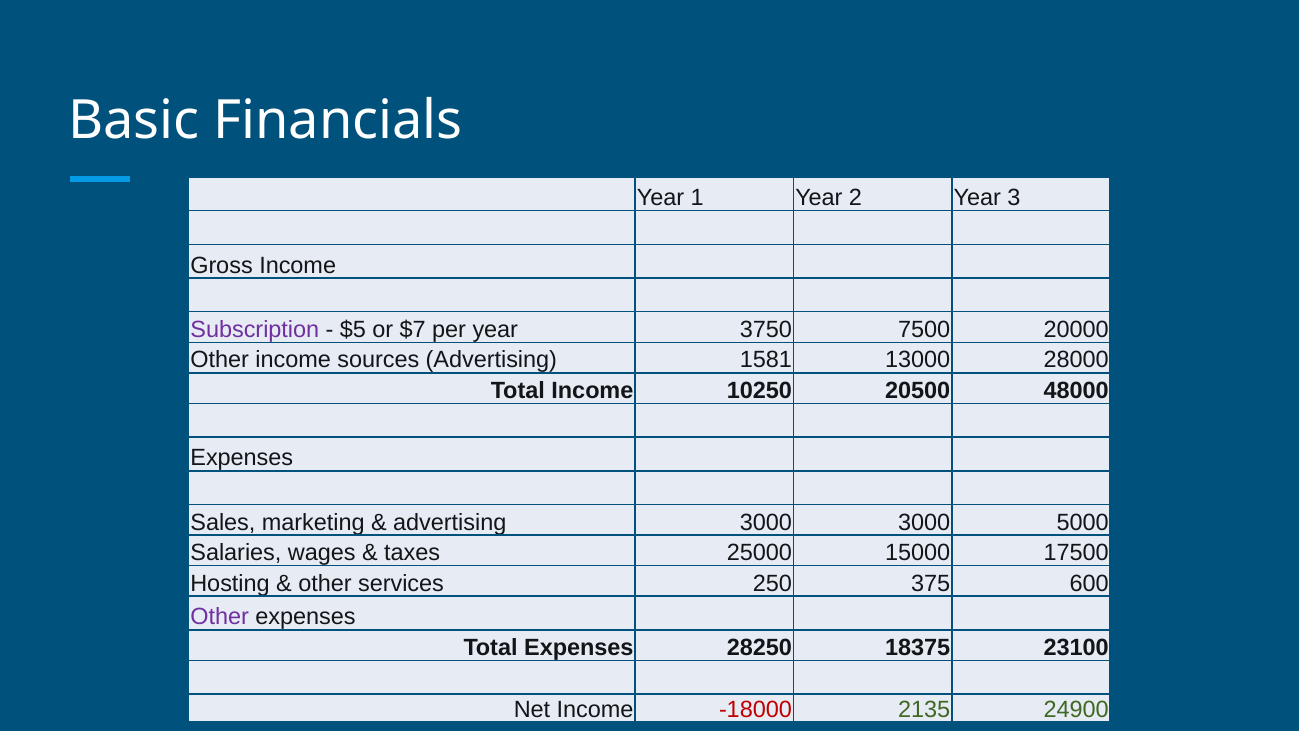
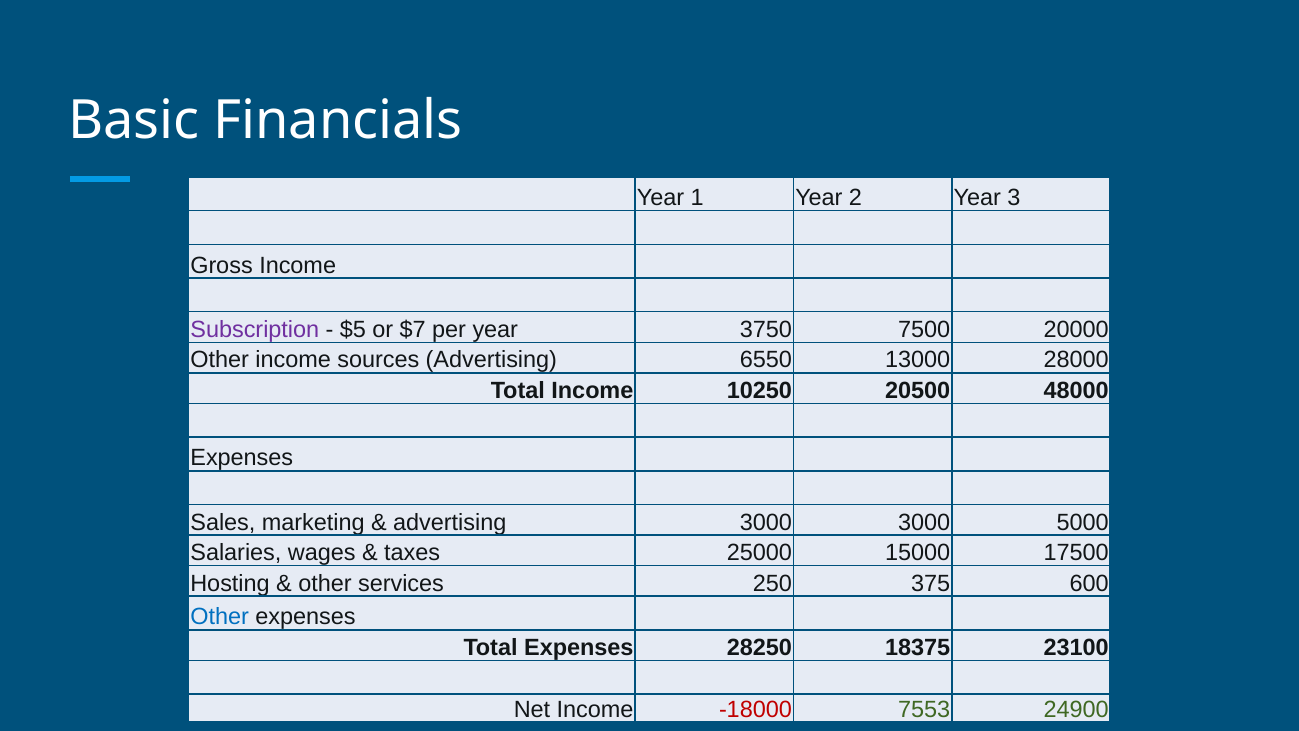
1581: 1581 -> 6550 (766, 360)
Other colour: purple -> blue (220, 617)
2135: 2135 -> 7553 (924, 709)
